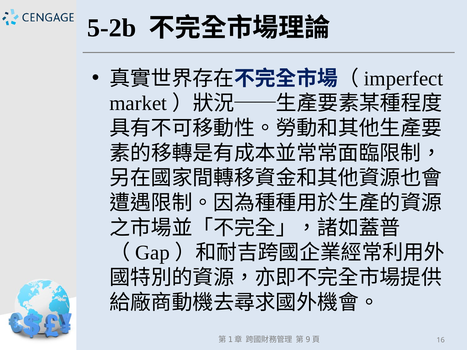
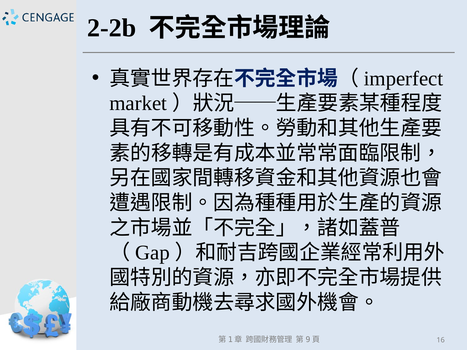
5-2b: 5-2b -> 2-2b (112, 28)
